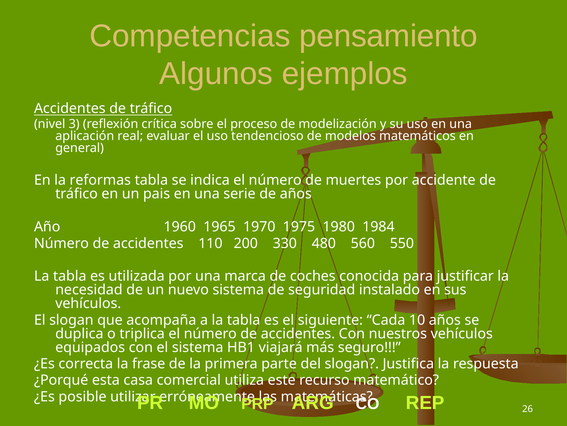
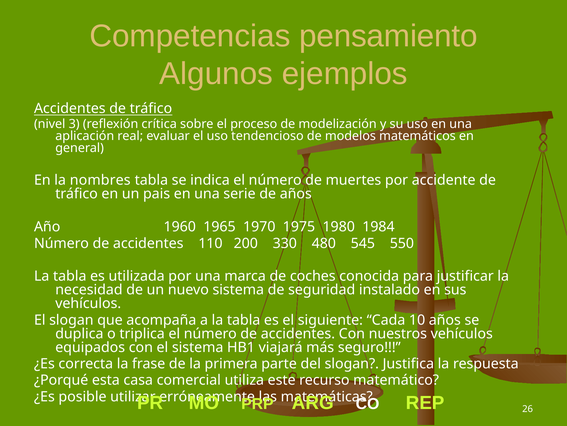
reformas: reformas -> nombres (100, 180)
560: 560 -> 545 (363, 243)
